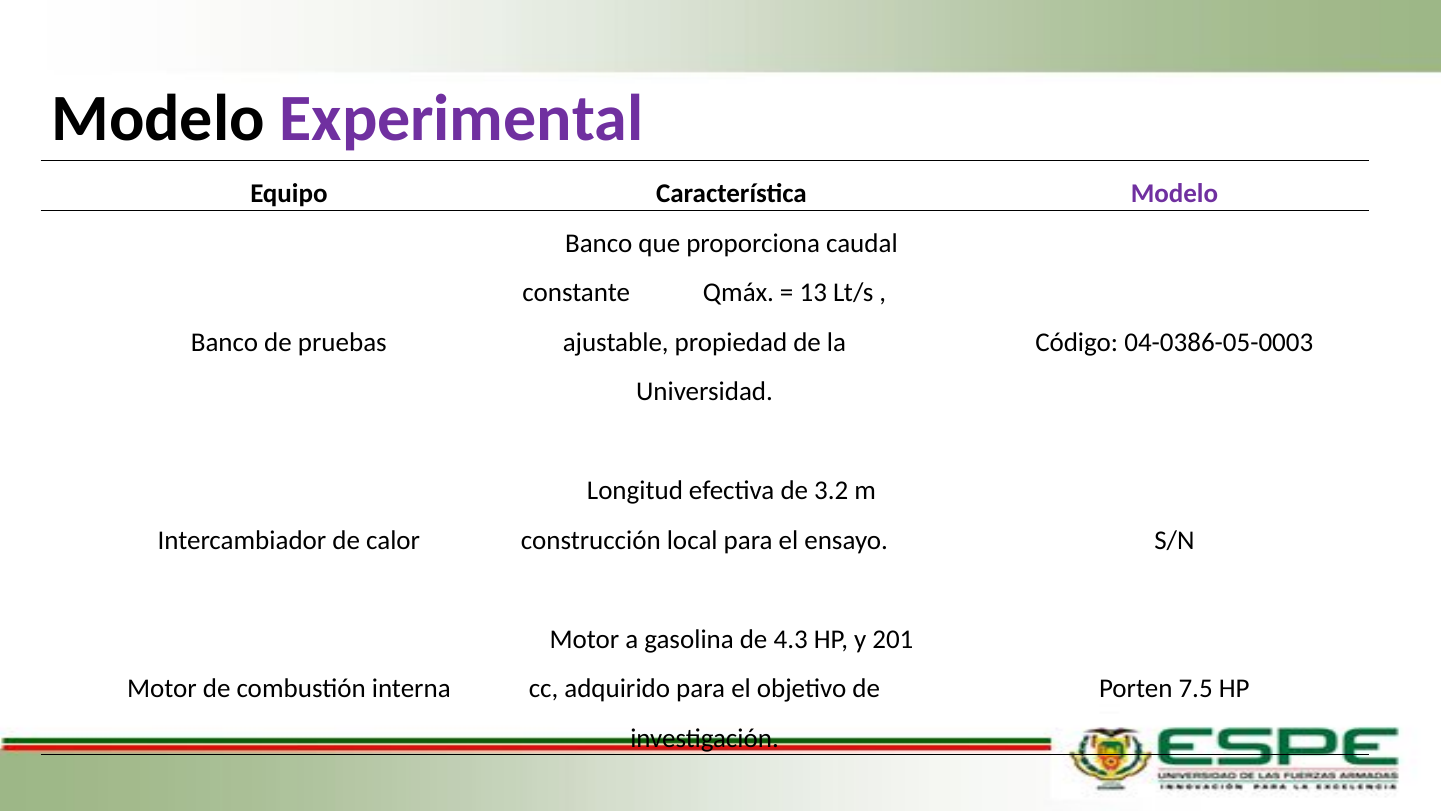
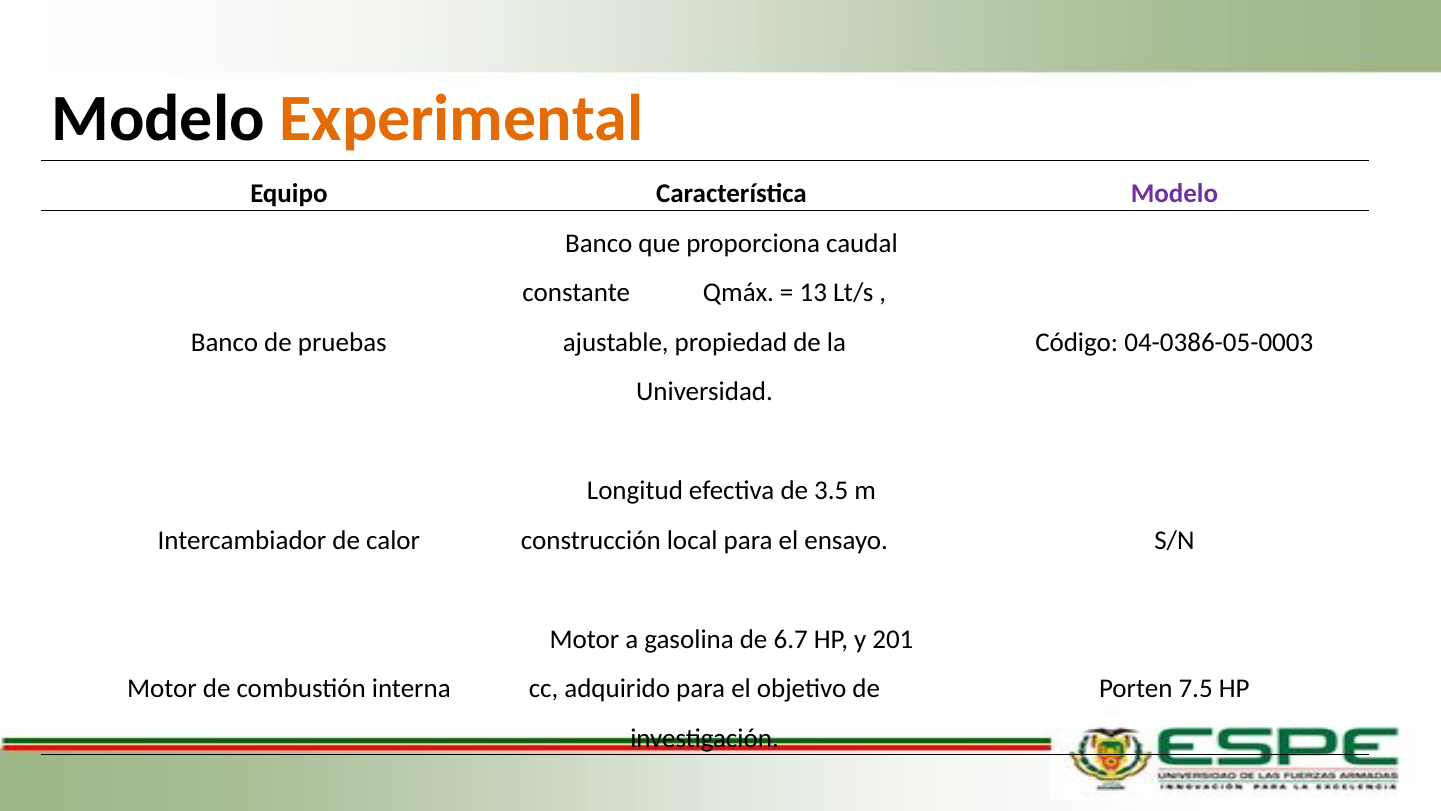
Experimental colour: purple -> orange (462, 118)
3.2: 3.2 -> 3.5 (831, 491)
4.3: 4.3 -> 6.7 (791, 639)
